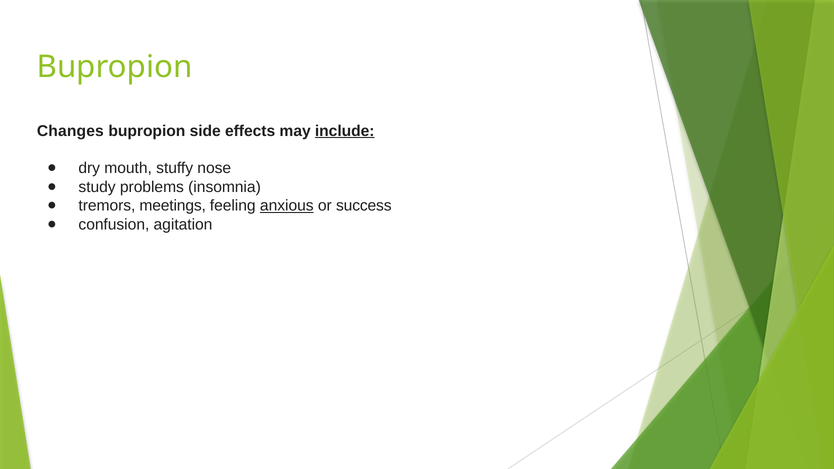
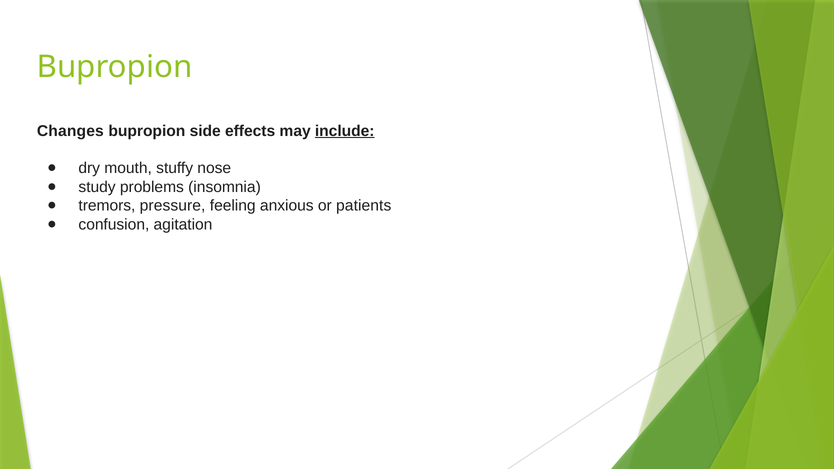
meetings: meetings -> pressure (173, 206)
anxious underline: present -> none (287, 206)
success: success -> patients (364, 206)
